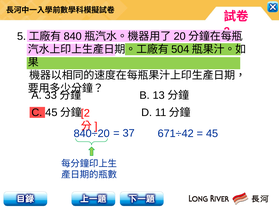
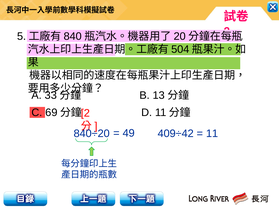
C 45: 45 -> 69 (51, 113)
37: 37 -> 49 (129, 133)
671÷42: 671÷42 -> 409÷42 (176, 134)
45: 45 -> 11 (212, 134)
